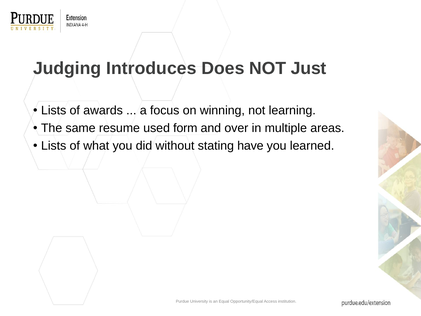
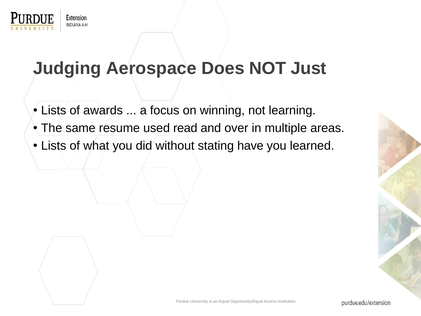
Introduces: Introduces -> Aerospace (151, 68)
form: form -> read (185, 128)
